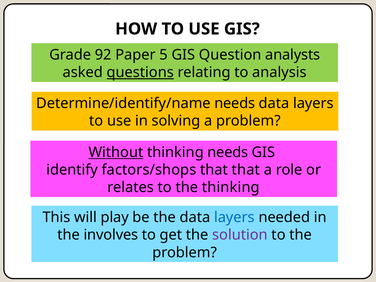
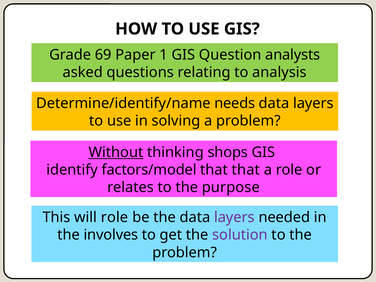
92: 92 -> 69 (103, 55)
5: 5 -> 1 (164, 55)
questions underline: present -> none (140, 72)
thinking needs: needs -> shops (228, 152)
factors/shops: factors/shops -> factors/model (149, 170)
the thinking: thinking -> purpose (231, 187)
will play: play -> role (115, 217)
layers colour: blue -> purple (234, 217)
